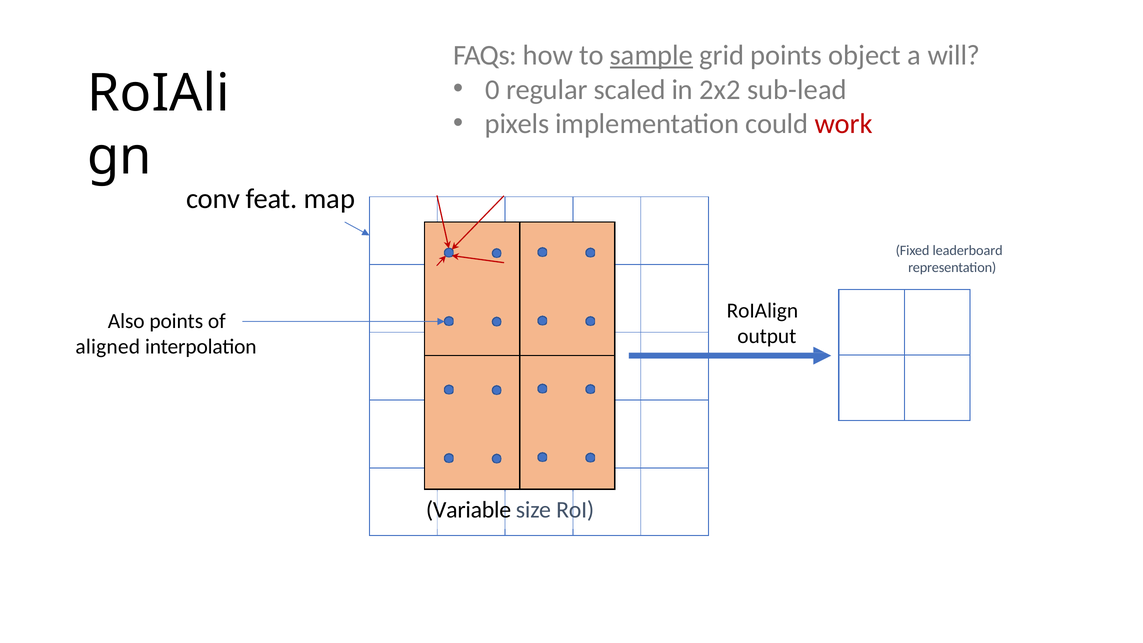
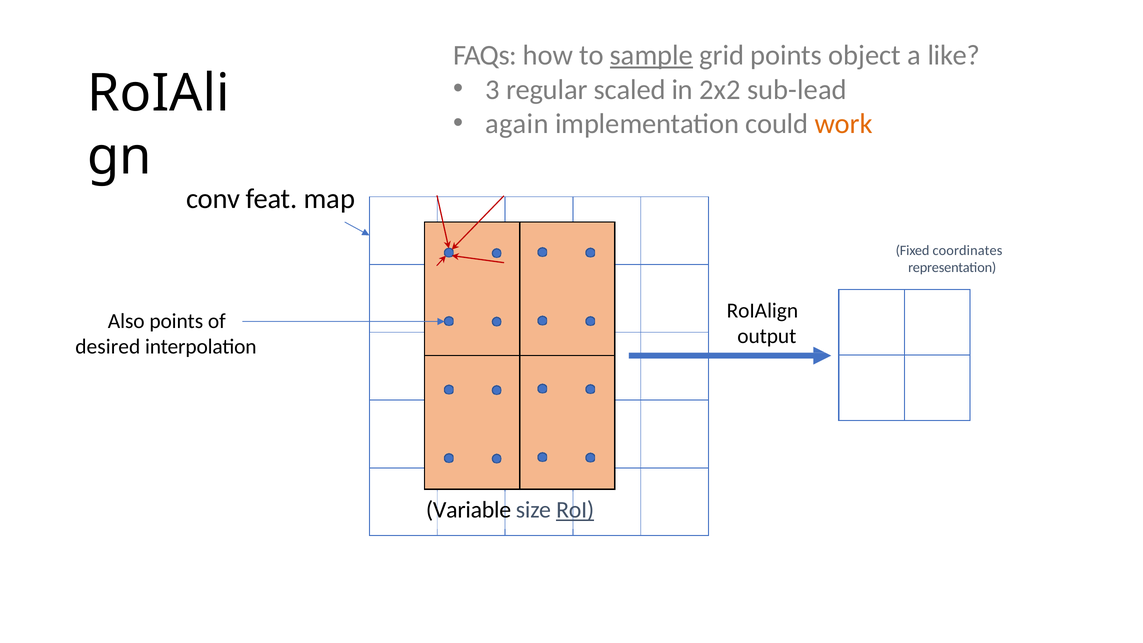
will: will -> like (954, 55)
0: 0 -> 3 (492, 90)
pixels: pixels -> again (517, 124)
work colour: red -> orange (844, 124)
leaderboard: leaderboard -> coordinates (967, 251)
aligned: aligned -> desired (108, 347)
RoI underline: none -> present (575, 510)
